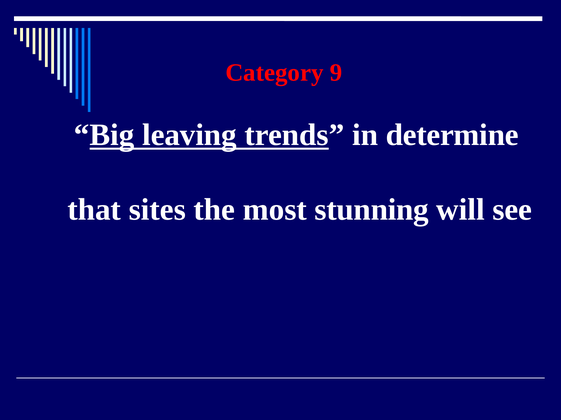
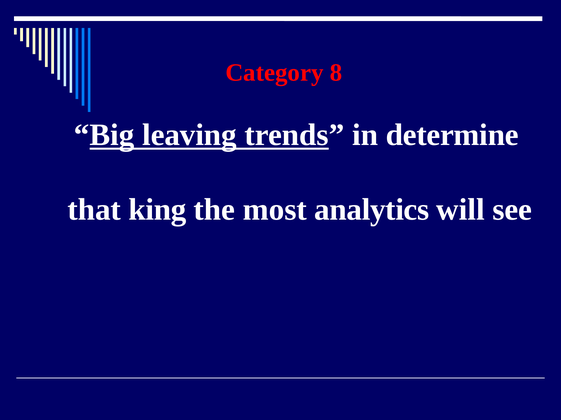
9: 9 -> 8 (336, 73)
sites: sites -> king (157, 210)
stunning: stunning -> analytics (372, 210)
